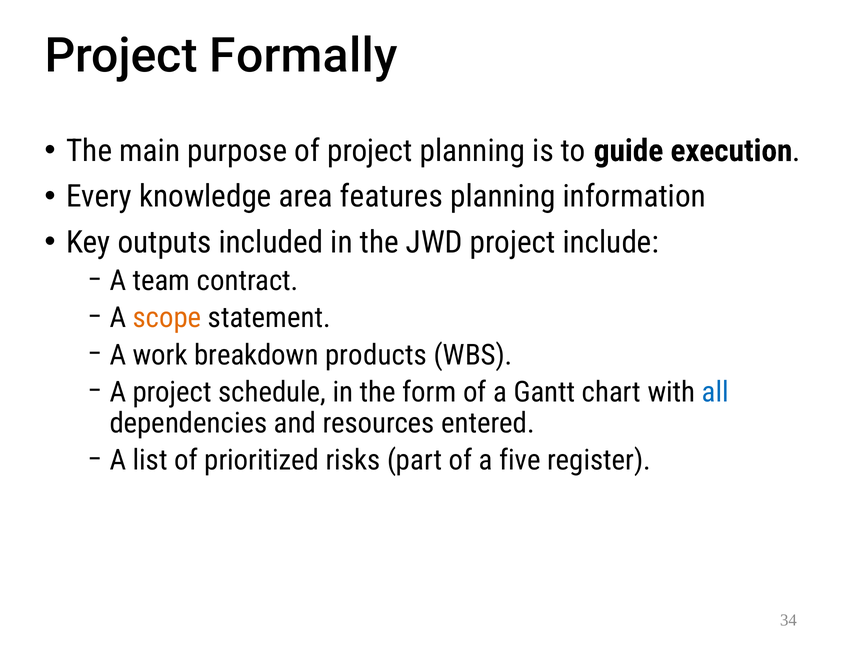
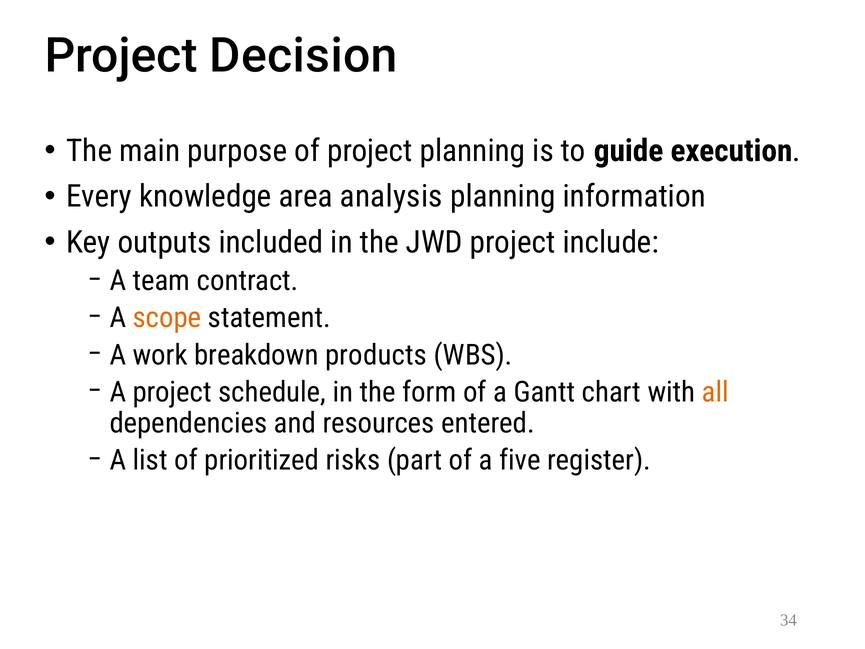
Formally: Formally -> Decision (304, 56)
features: features -> analysis (391, 196)
all colour: blue -> orange (715, 392)
